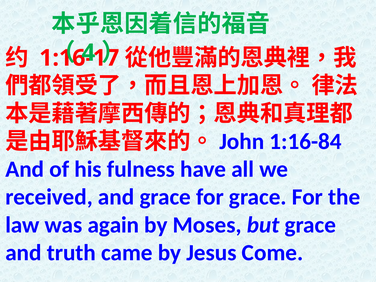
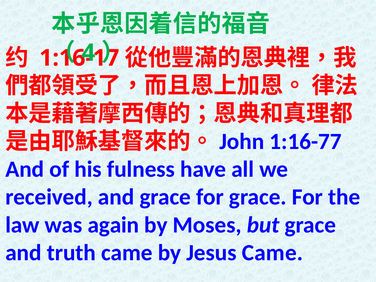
1:16-84: 1:16-84 -> 1:16-77 (306, 141)
Jesus Come: Come -> Came (272, 253)
